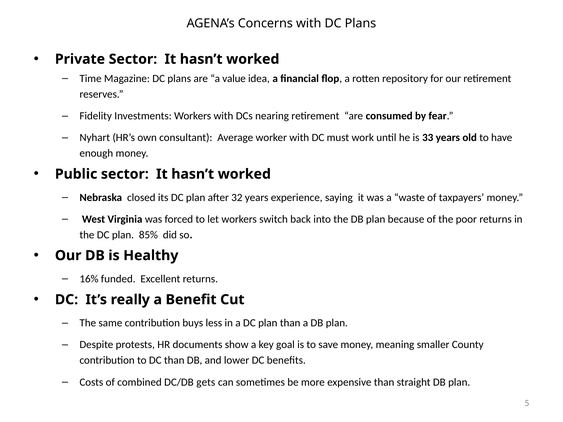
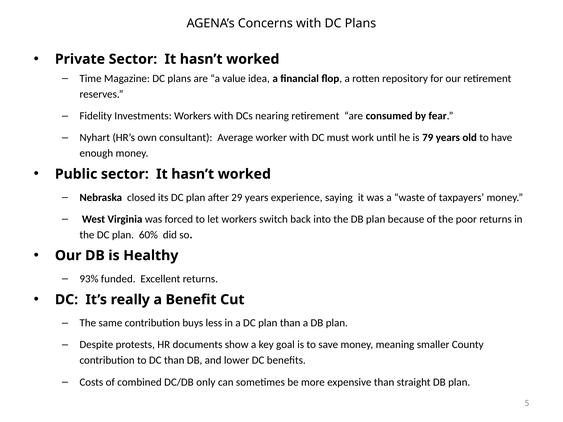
33: 33 -> 79 (428, 138)
32: 32 -> 29 (237, 198)
85%: 85% -> 60% (148, 235)
16%: 16% -> 93% (89, 279)
gets: gets -> only (206, 382)
